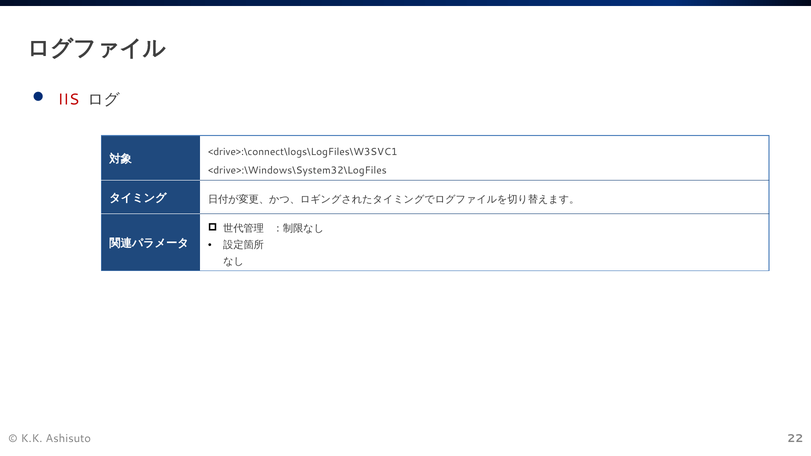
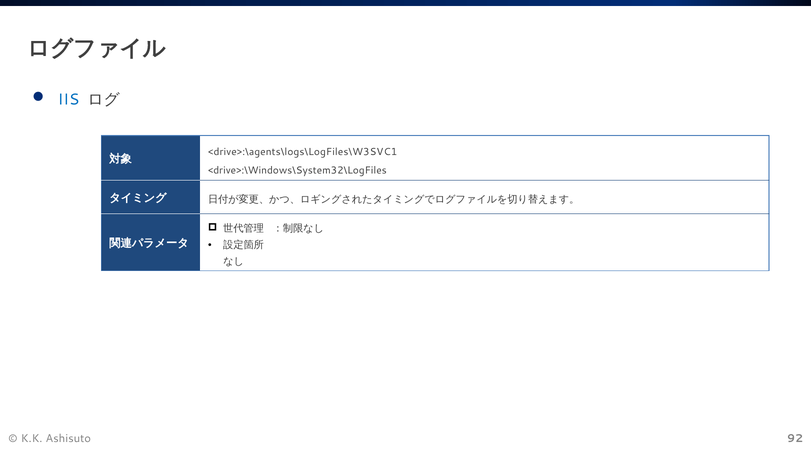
IIS colour: red -> blue (69, 100)
<drive>:\connect\logs\LogFiles\W3SVC1: <drive>:\connect\logs\LogFiles\W3SVC1 -> <drive>:\agents\logs\LogFiles\W3SVC1 (303, 152)
22: 22 -> 92 (795, 439)
